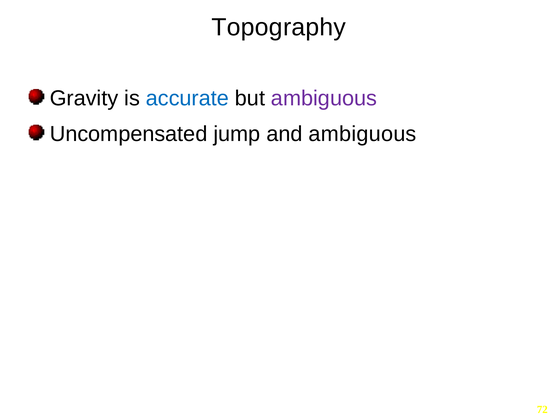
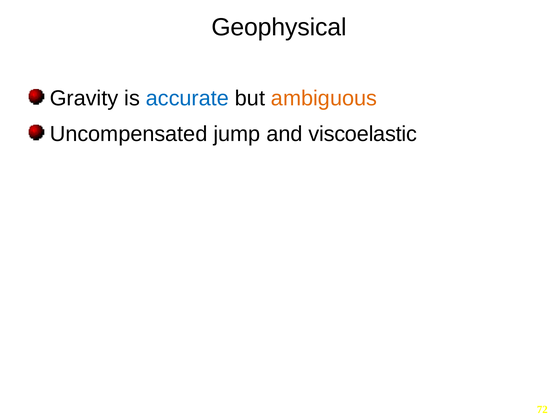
Topography: Topography -> Geophysical (279, 27)
ambiguous colour: purple -> orange (324, 98)
and ambiguous: ambiguous -> viscoelastic (363, 134)
